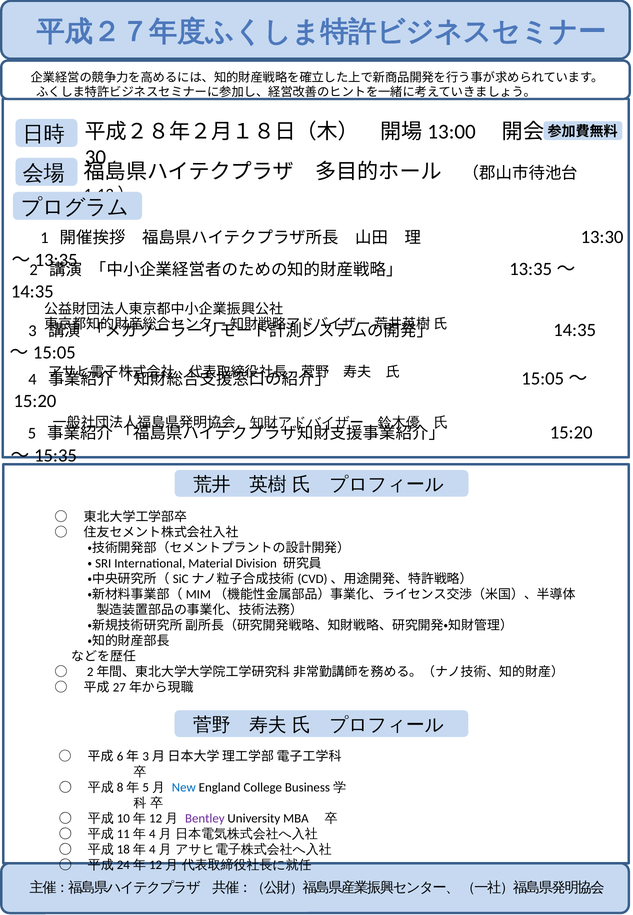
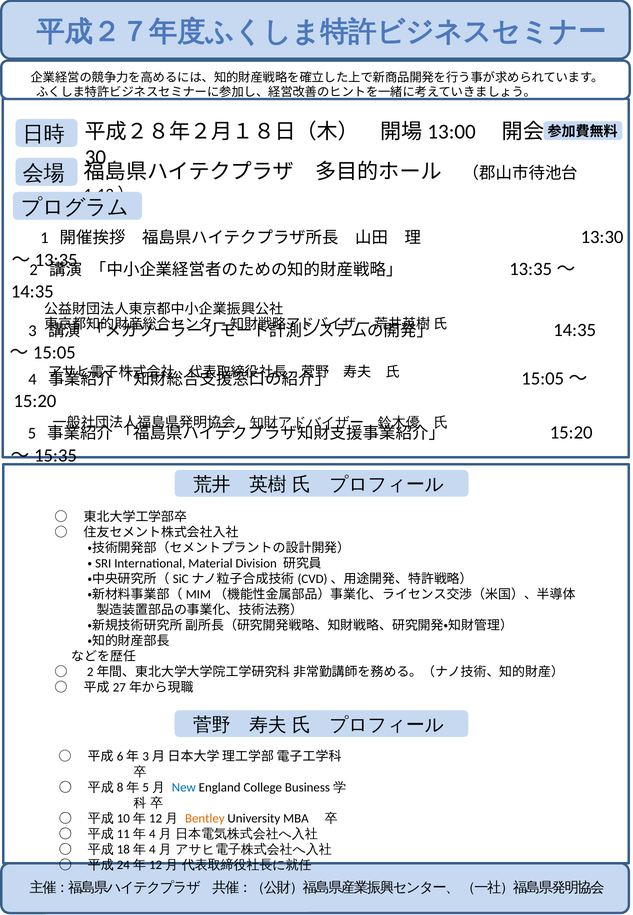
Bentley colour: purple -> orange (205, 818)
